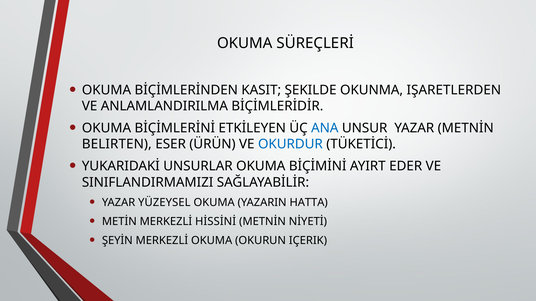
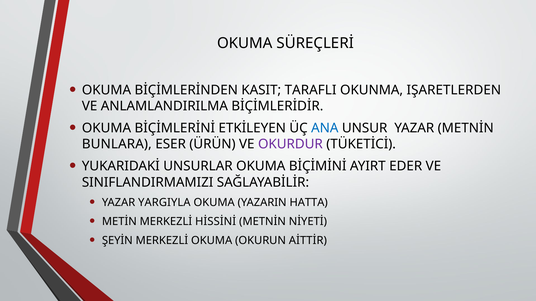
ŞEKILDE: ŞEKILDE -> TARAFLI (311, 90)
BELIRTEN: BELIRTEN -> BUNLARA (117, 144)
OKURDUR colour: blue -> purple (290, 144)
YÜZEYSEL: YÜZEYSEL -> YARGIYLA (164, 203)
IÇERIK: IÇERIK -> AİTTİR (308, 241)
